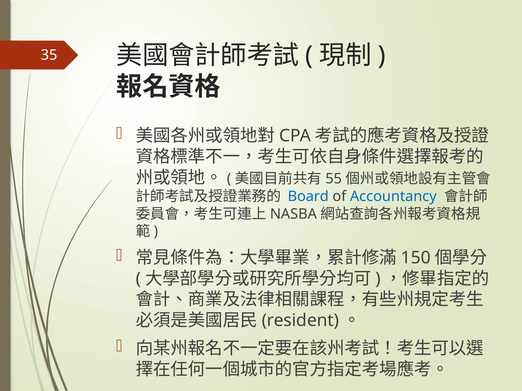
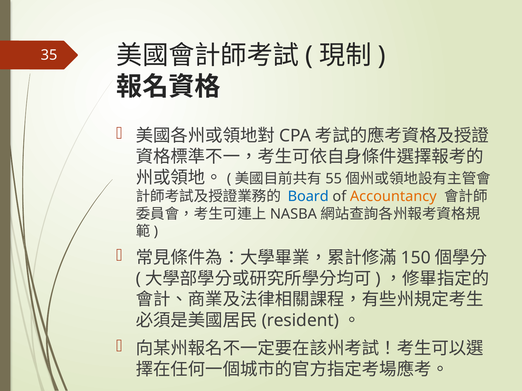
Accountancy colour: blue -> orange (393, 197)
